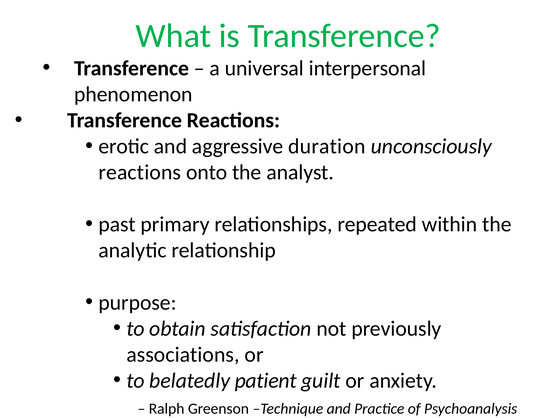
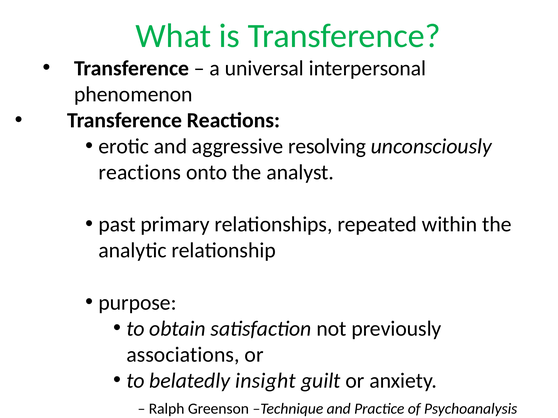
duration: duration -> resolving (327, 147)
patient: patient -> insight (266, 381)
